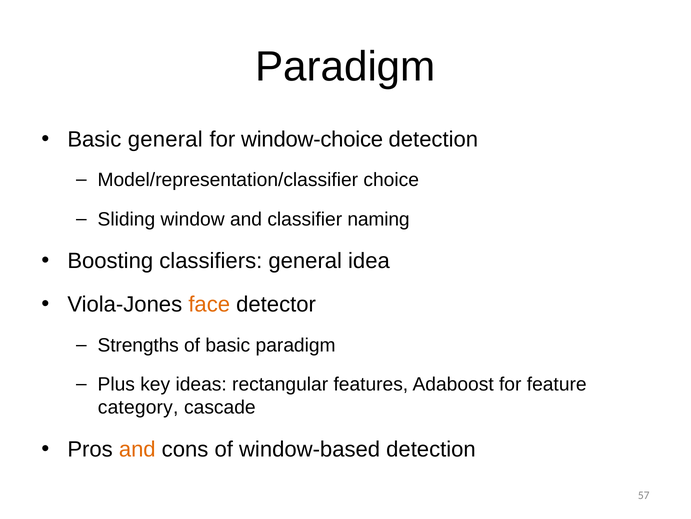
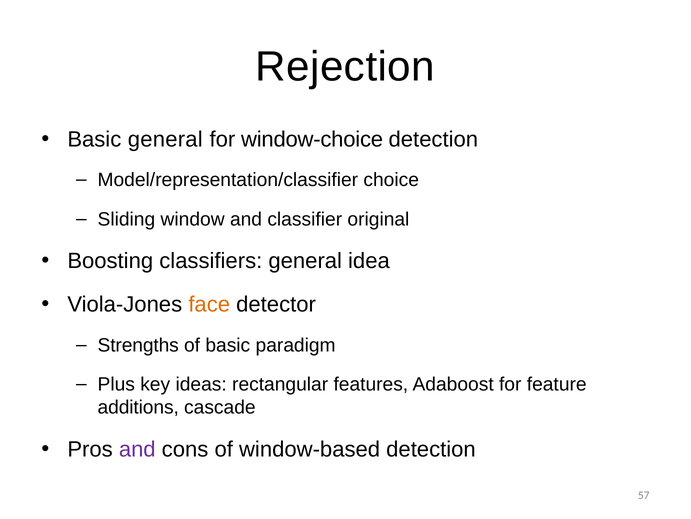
Paradigm: Paradigm -> Rejection (345, 67)
naming: naming -> original (378, 219)
category: category -> additions (138, 407)
and colour: orange -> purple (137, 449)
